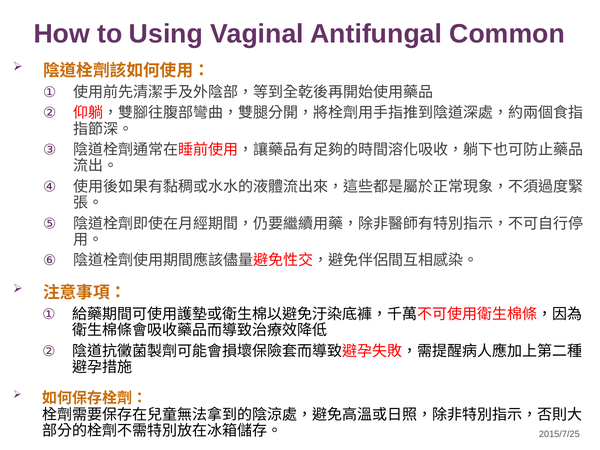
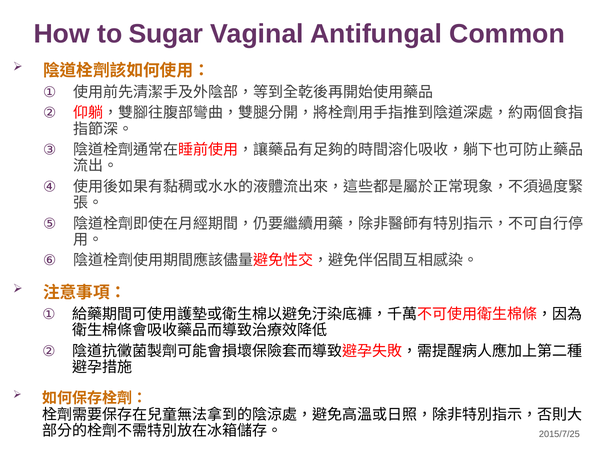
Using: Using -> Sugar (166, 34)
